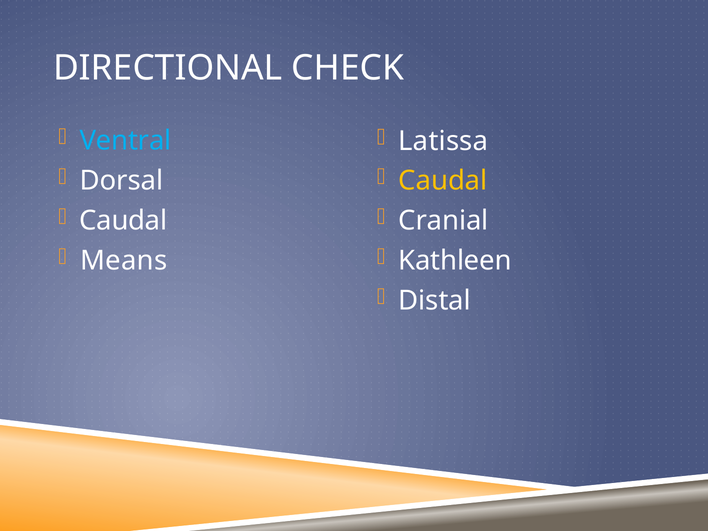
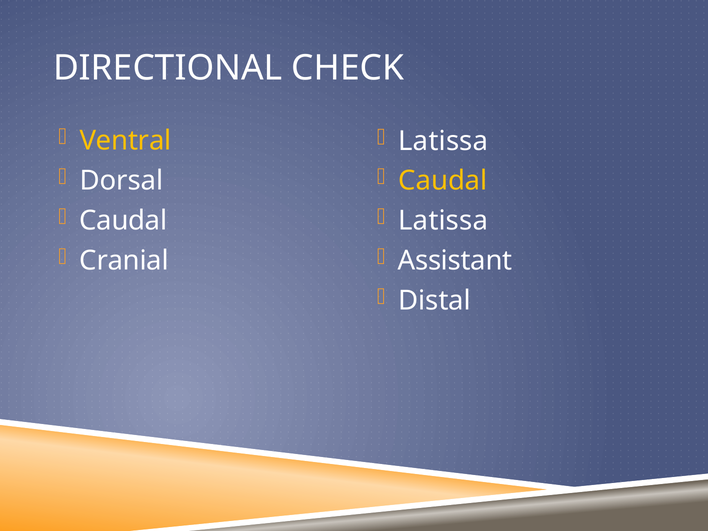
Ventral colour: light blue -> yellow (126, 141)
Cranial: Cranial -> Latissa (443, 221)
Means: Means -> Cranial (124, 260)
Kathleen: Kathleen -> Assistant (455, 261)
